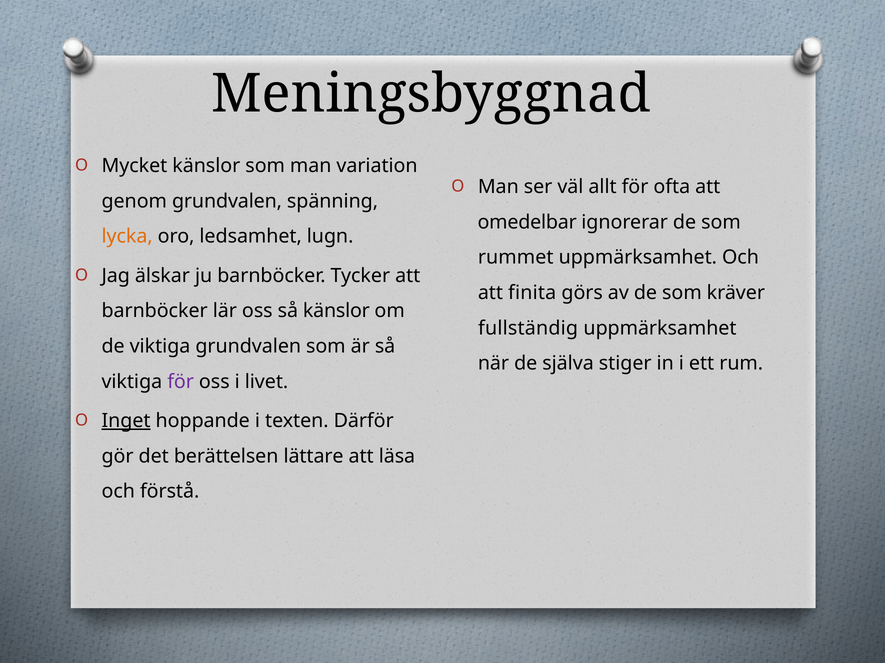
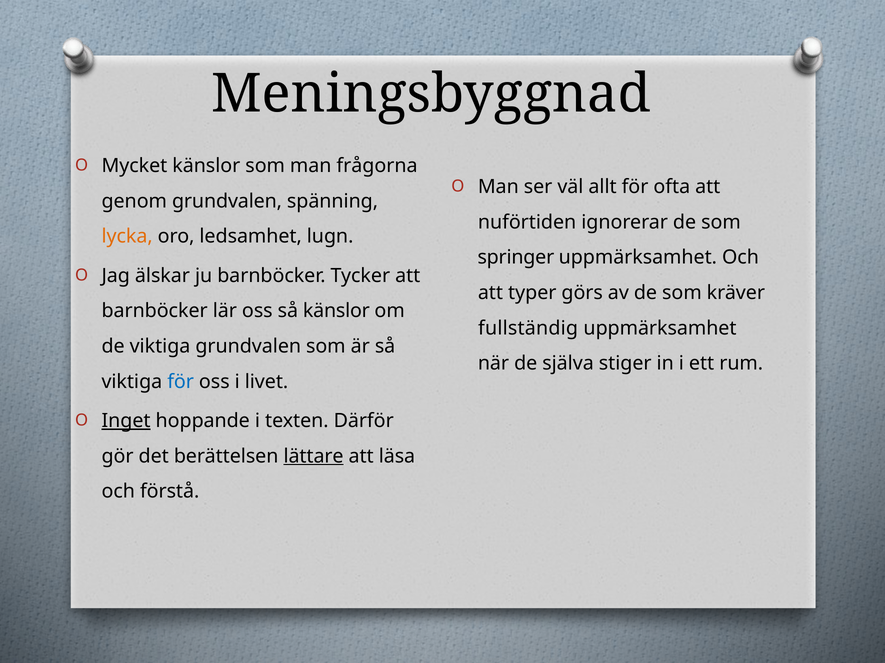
variation: variation -> frågorna (377, 166)
omedelbar: omedelbar -> nuförtiden (527, 222)
rummet: rummet -> springer (516, 258)
finita: finita -> typer (532, 293)
för colour: purple -> blue (181, 382)
lättare underline: none -> present (314, 457)
